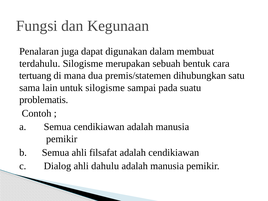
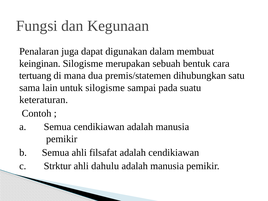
terdahulu: terdahulu -> keinginan (40, 64)
problematis: problematis -> keteraturan (44, 100)
Dialog: Dialog -> Strktur (58, 166)
